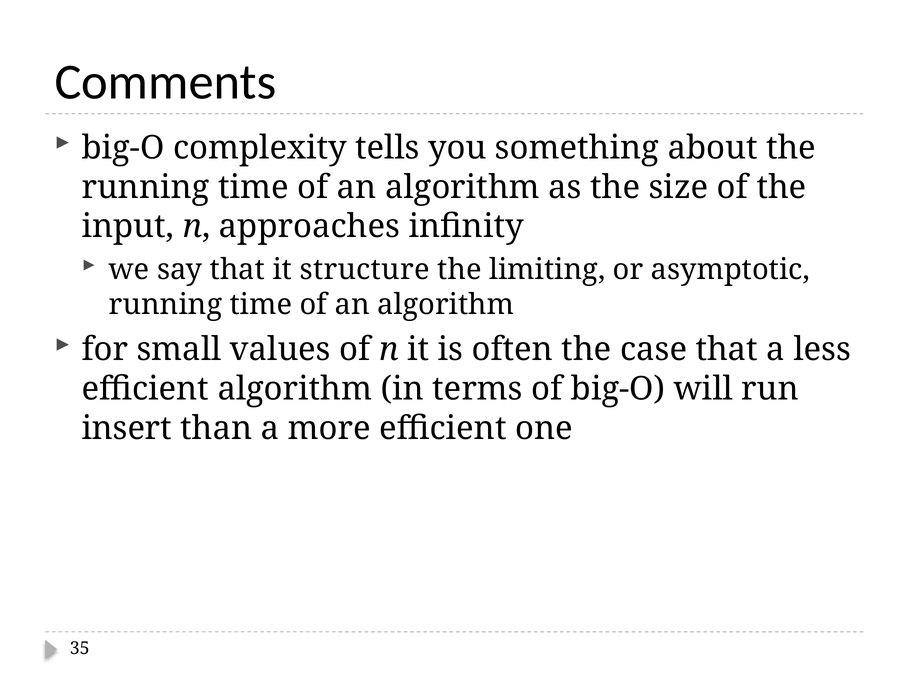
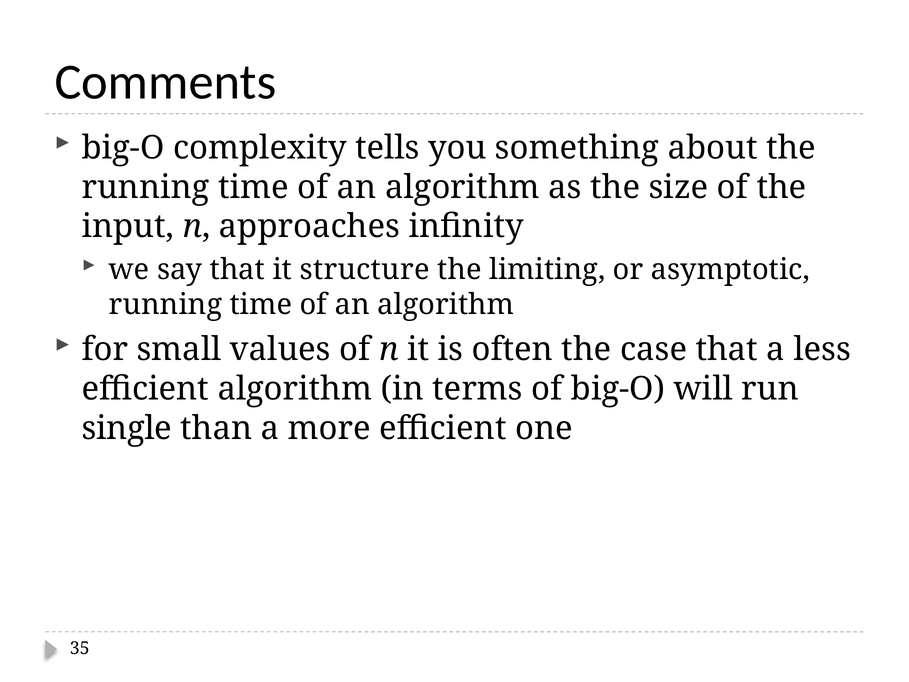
insert: insert -> single (127, 428)
